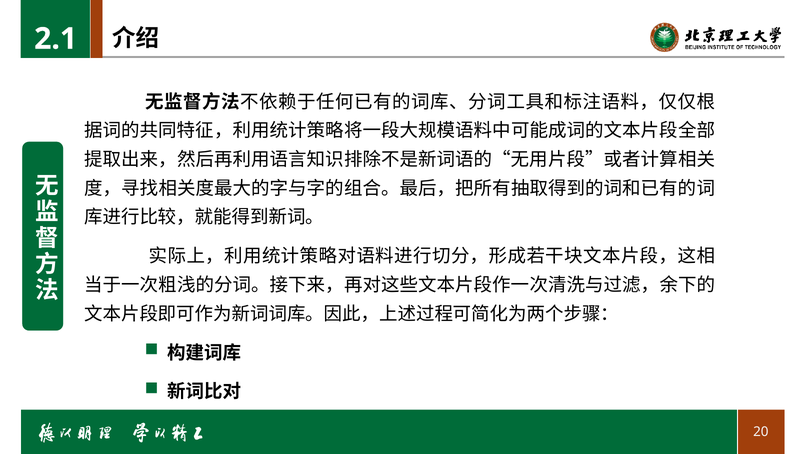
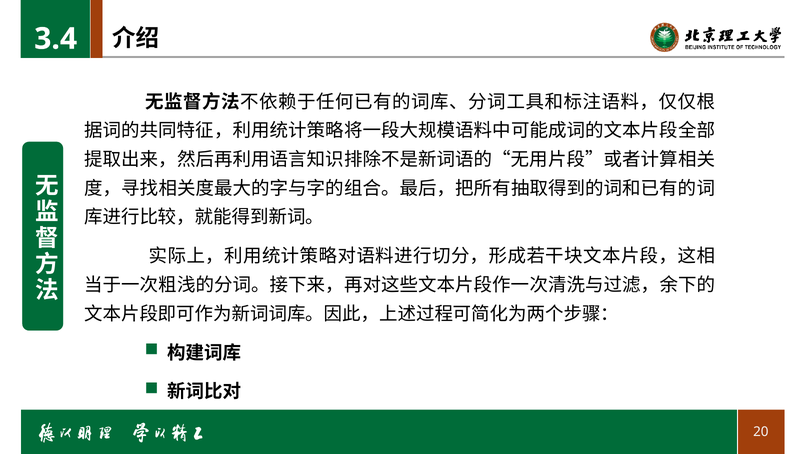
2.1: 2.1 -> 3.4 (56, 39)
